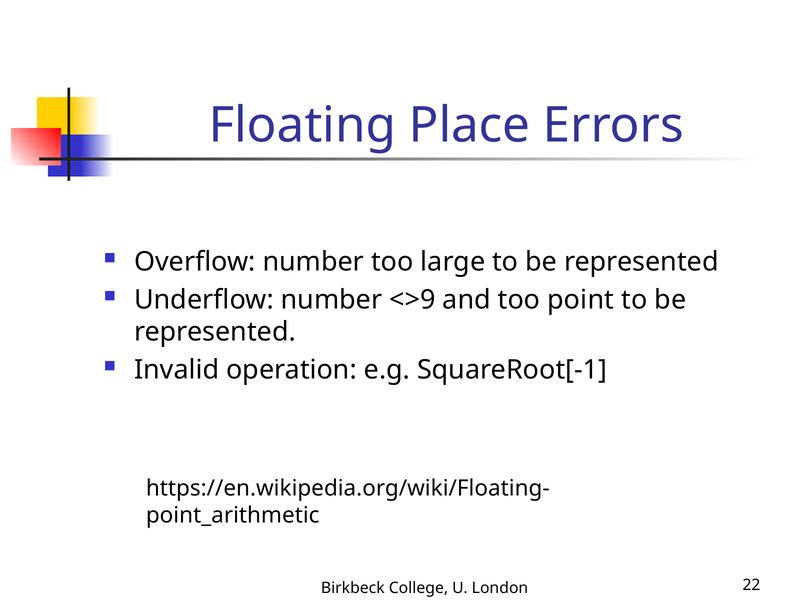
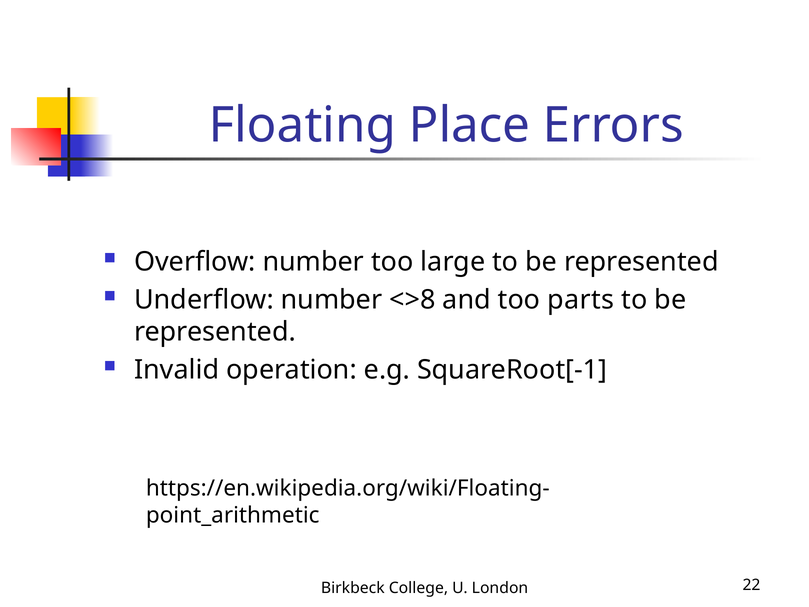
<>9: <>9 -> <>8 (412, 300)
point: point -> parts (581, 300)
